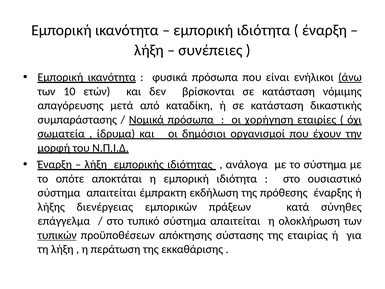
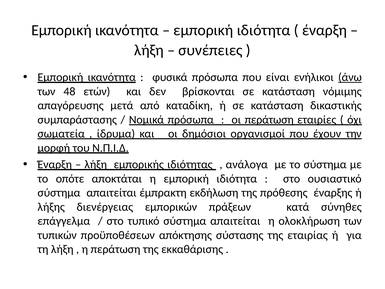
10: 10 -> 48 (69, 91)
οι χορήγηση: χορήγηση -> περάτωση (269, 120)
τυπικών underline: present -> none (57, 235)
